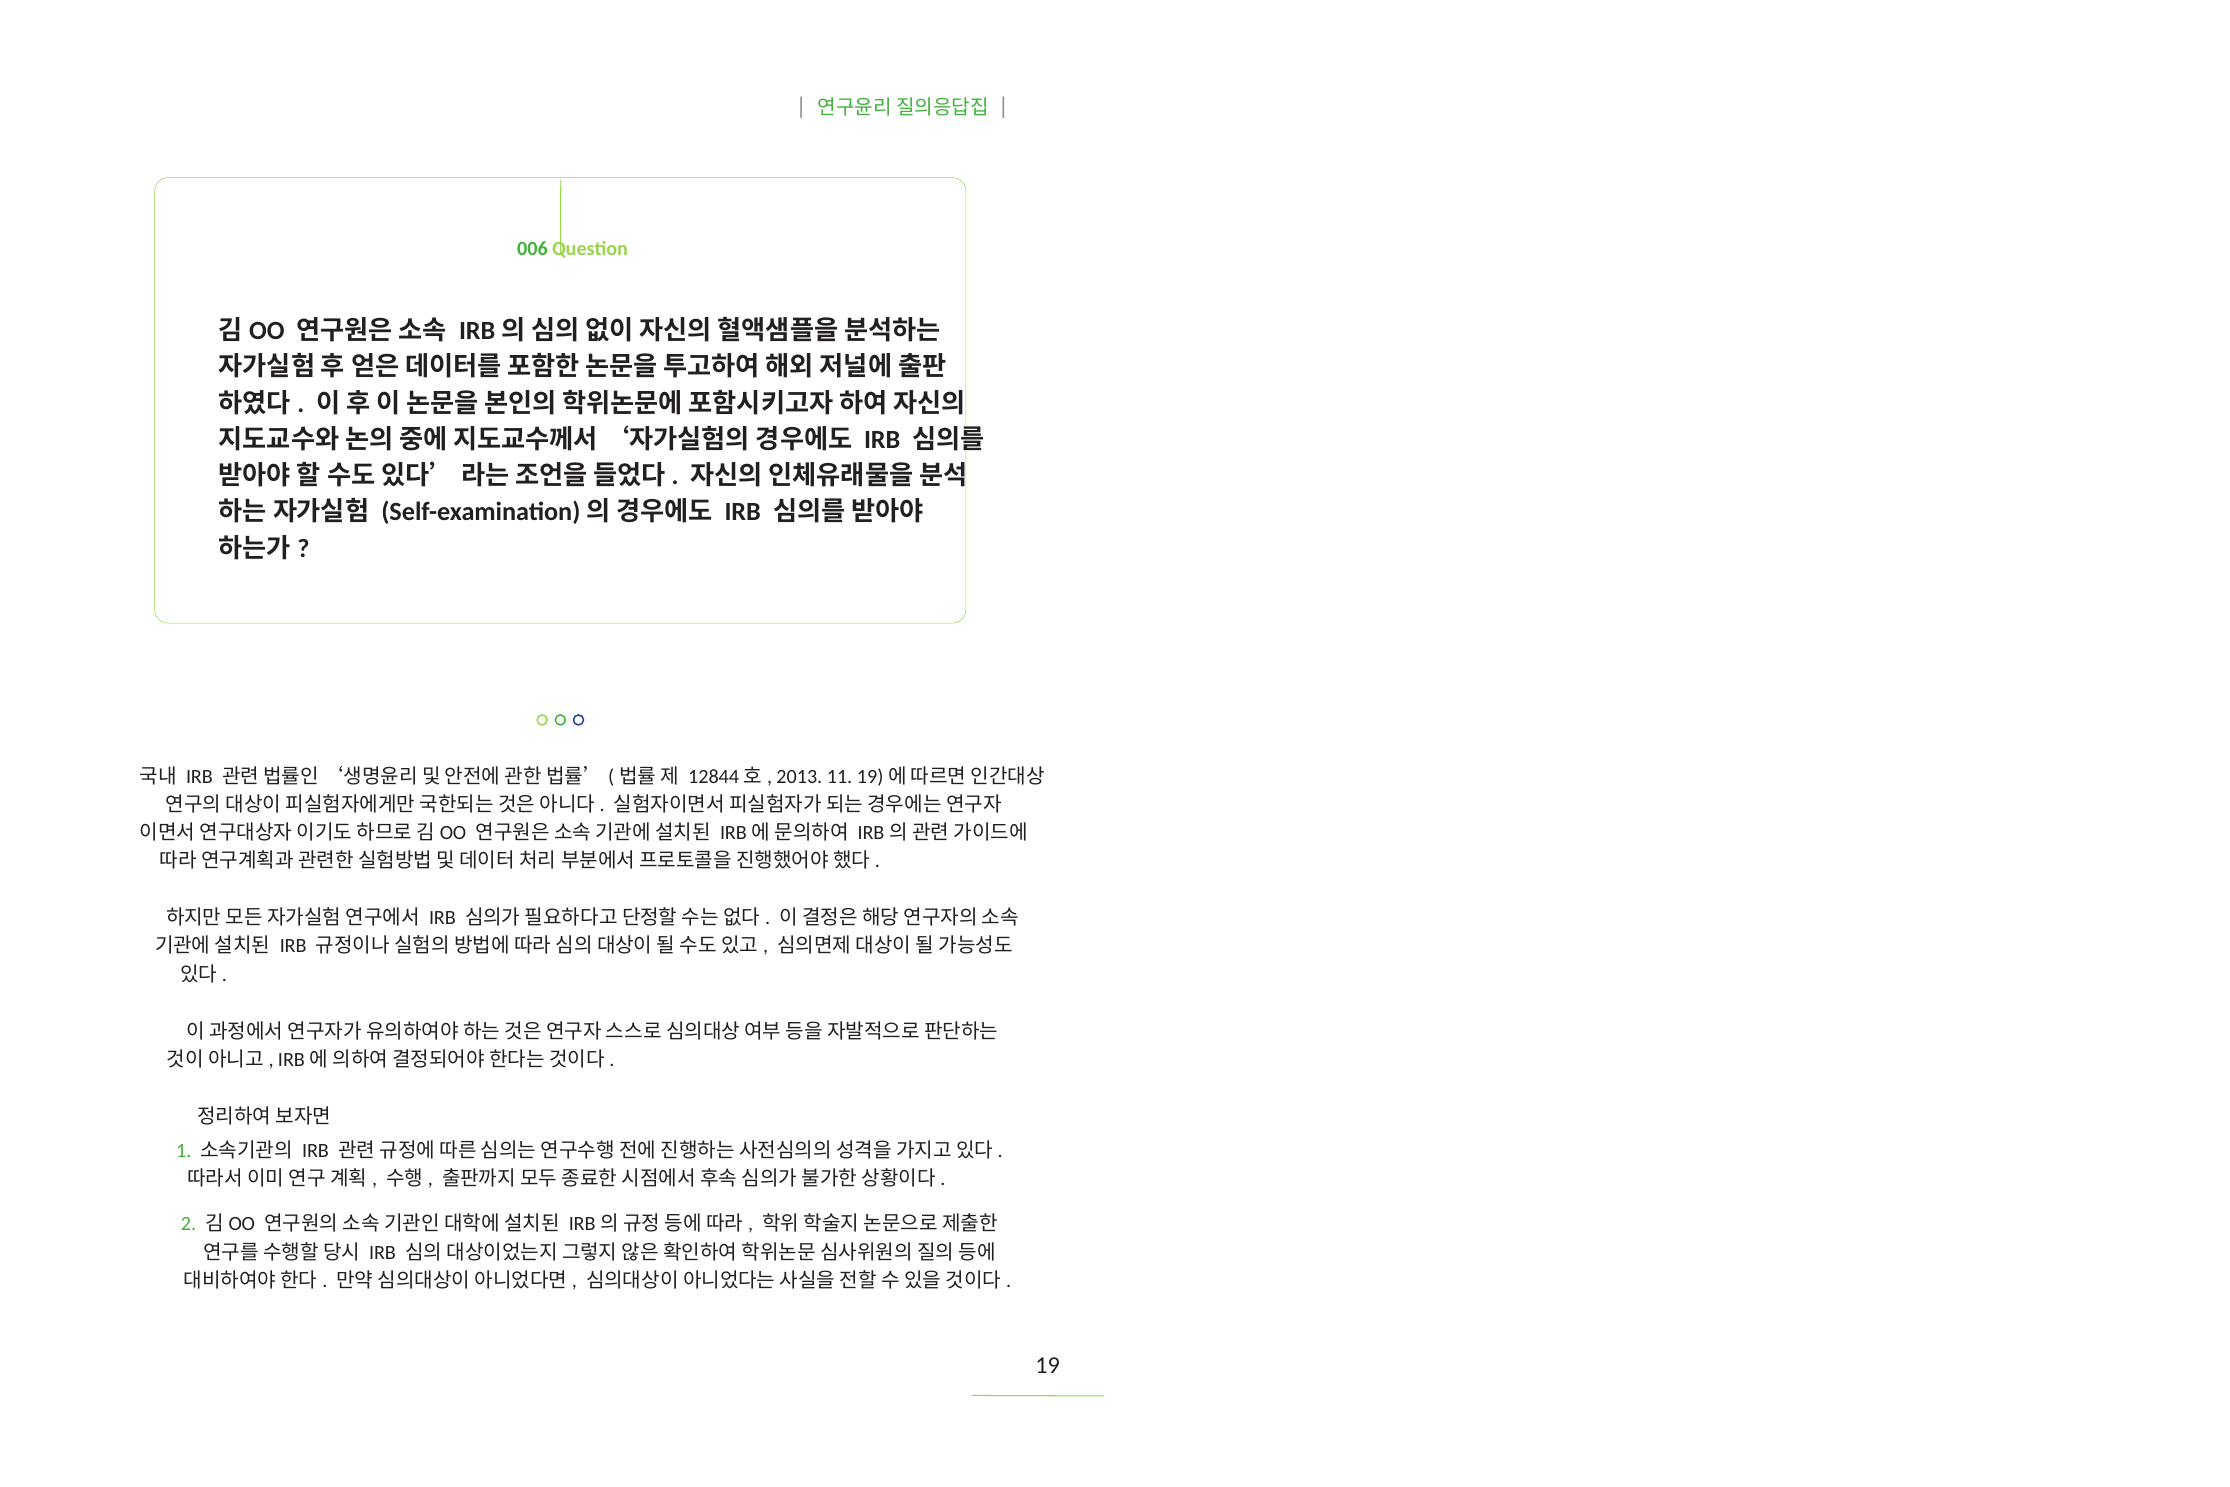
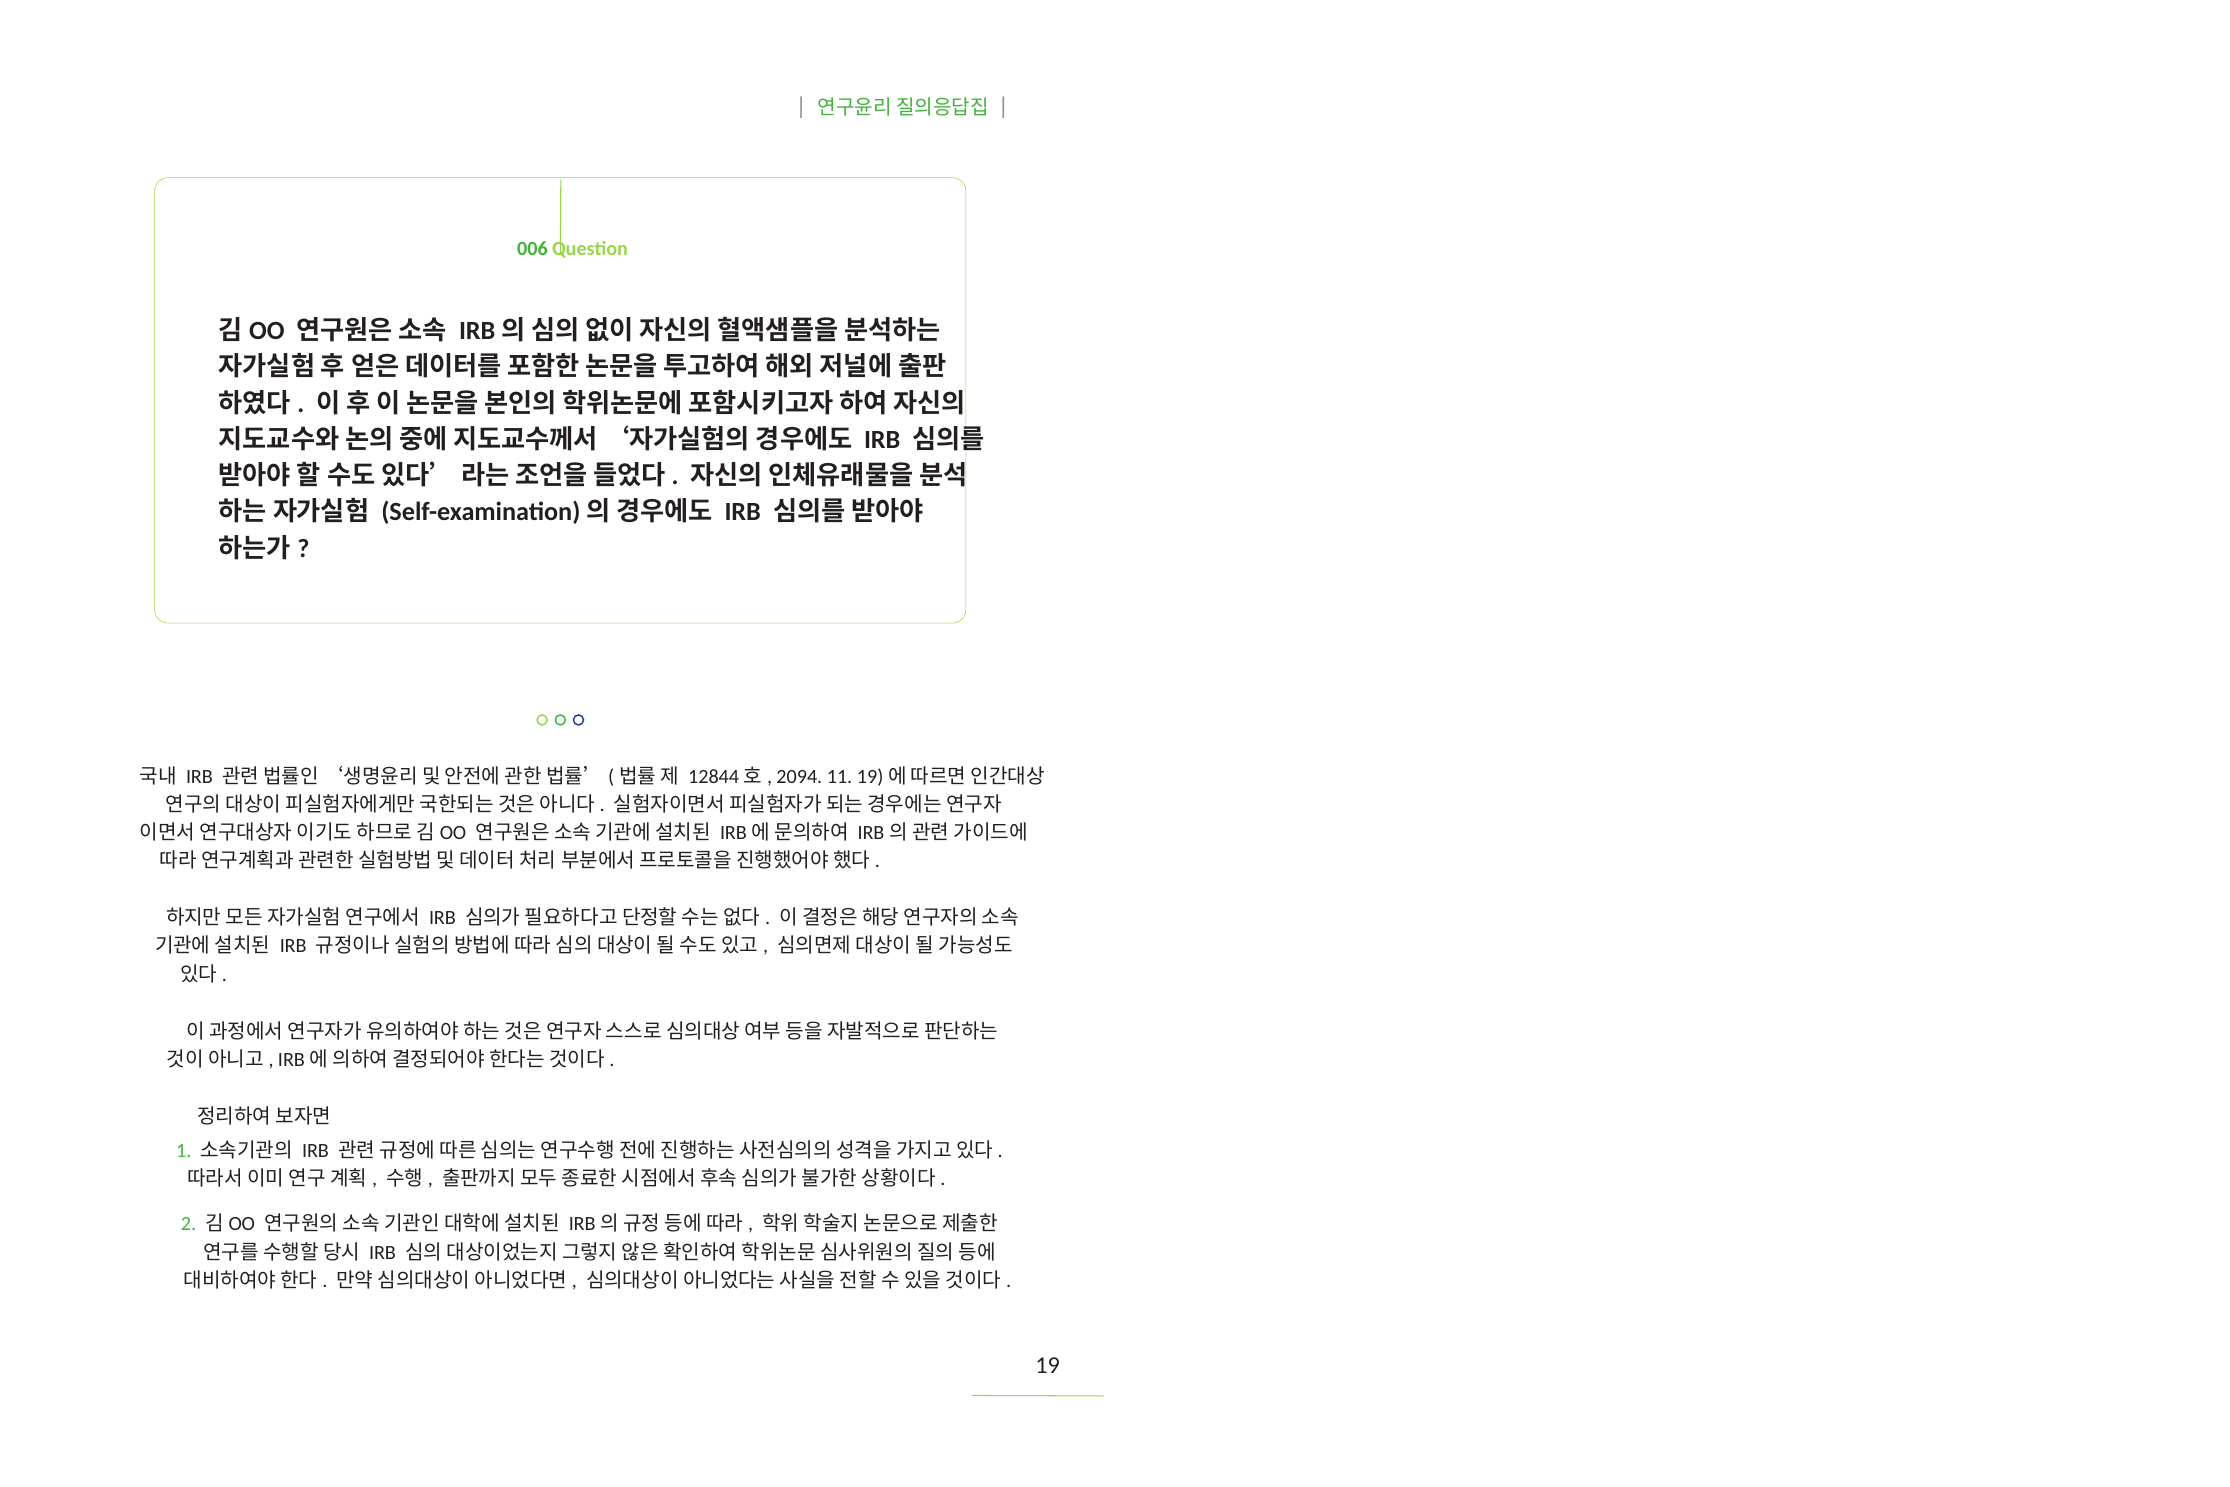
2013: 2013 -> 2094 (799, 776)
